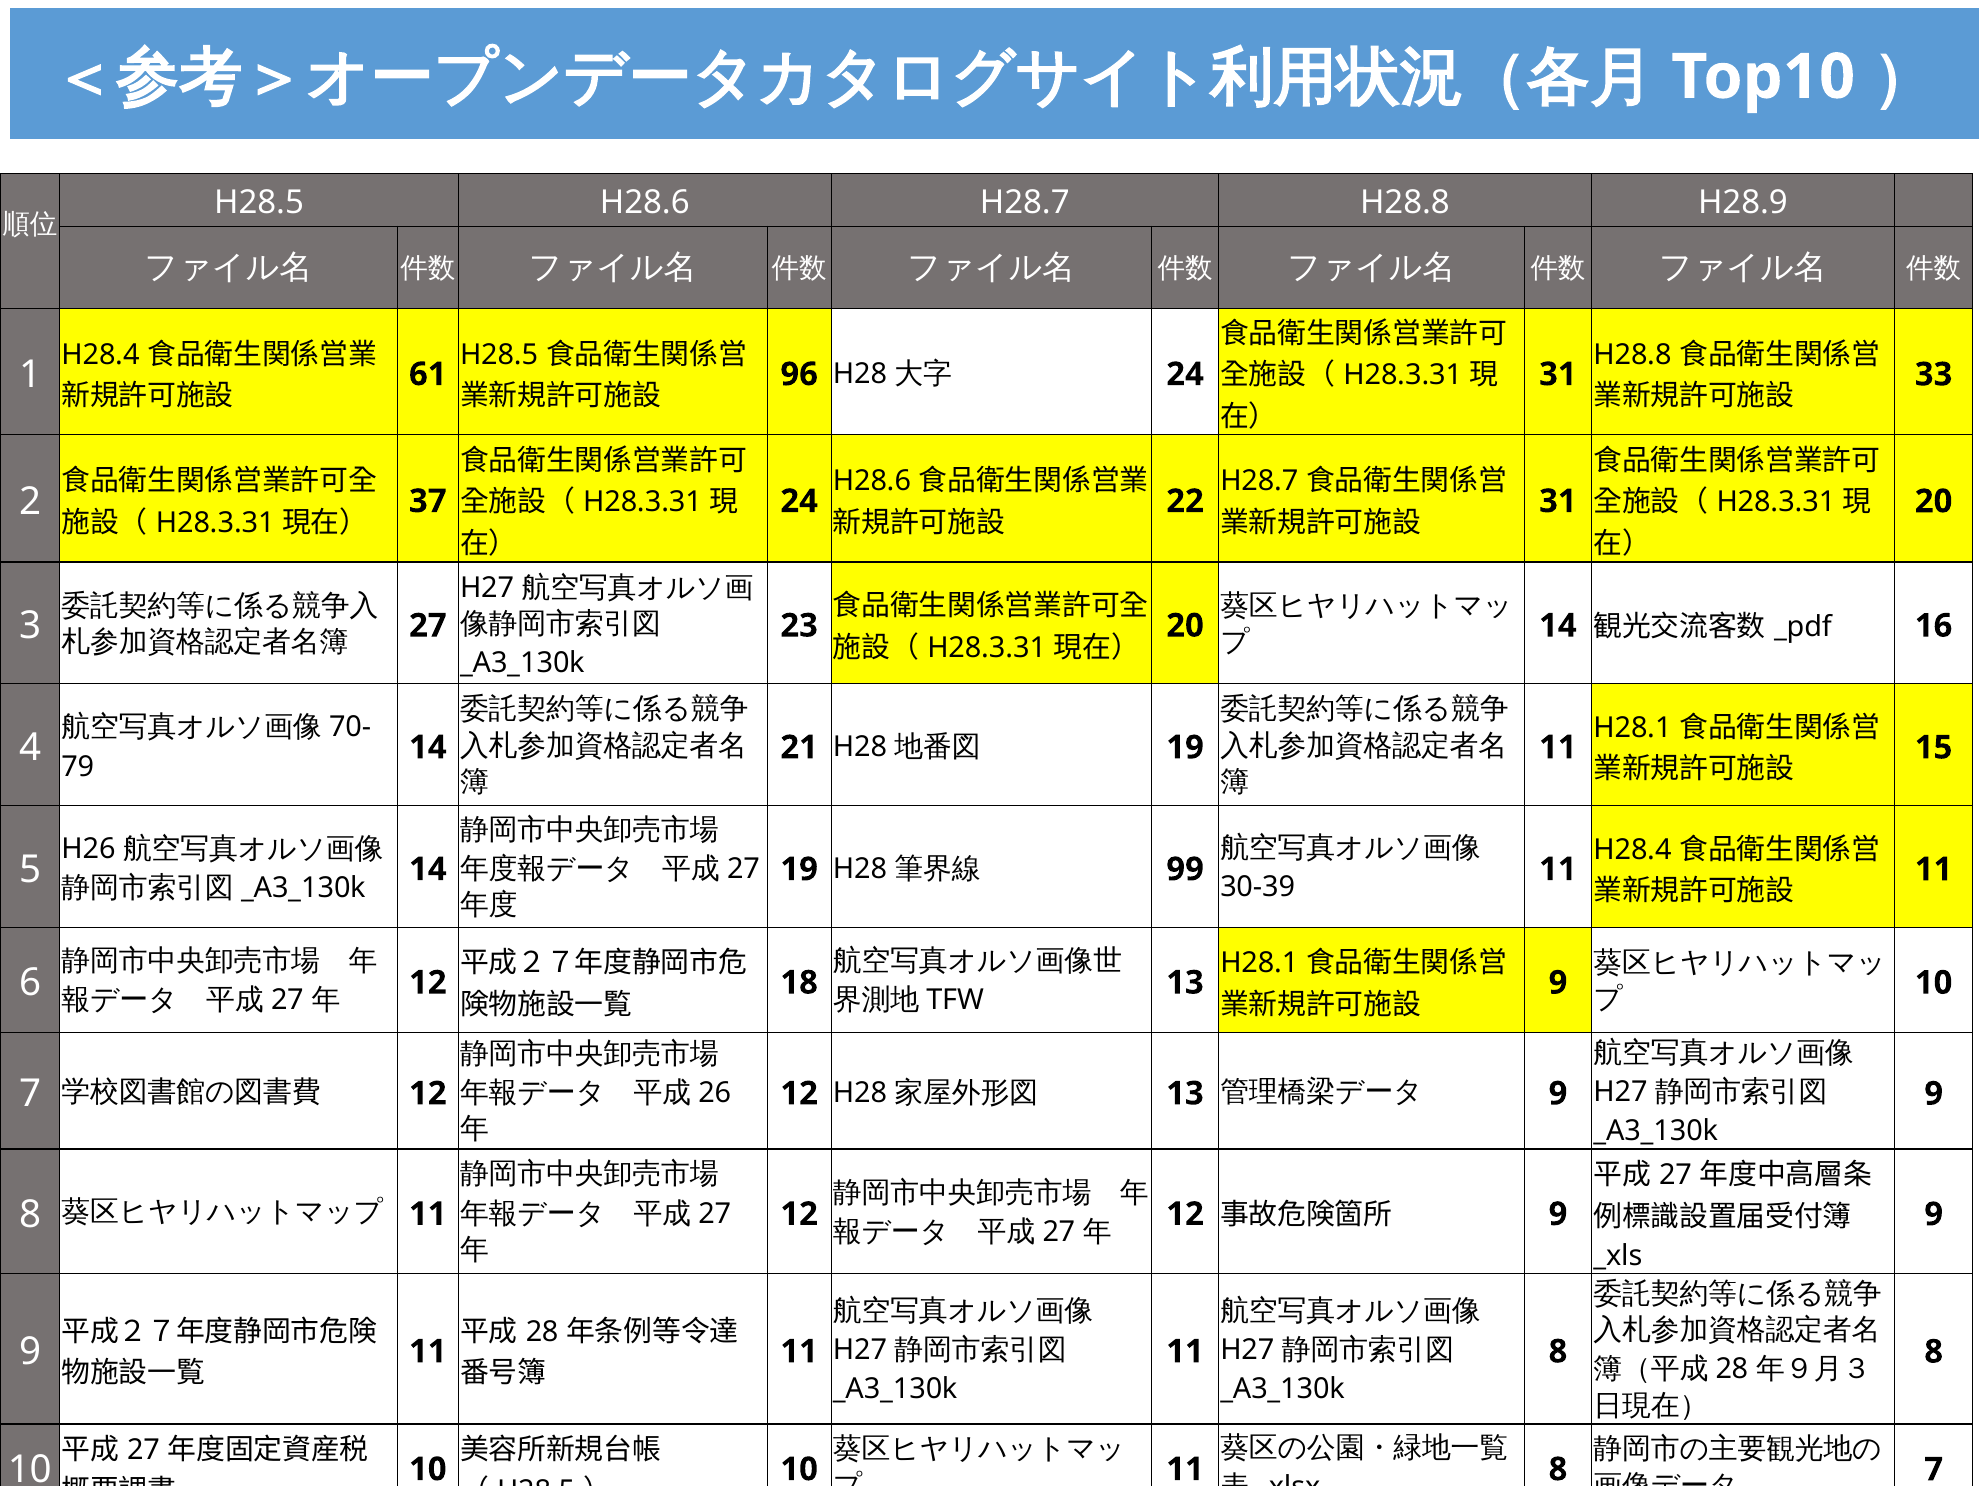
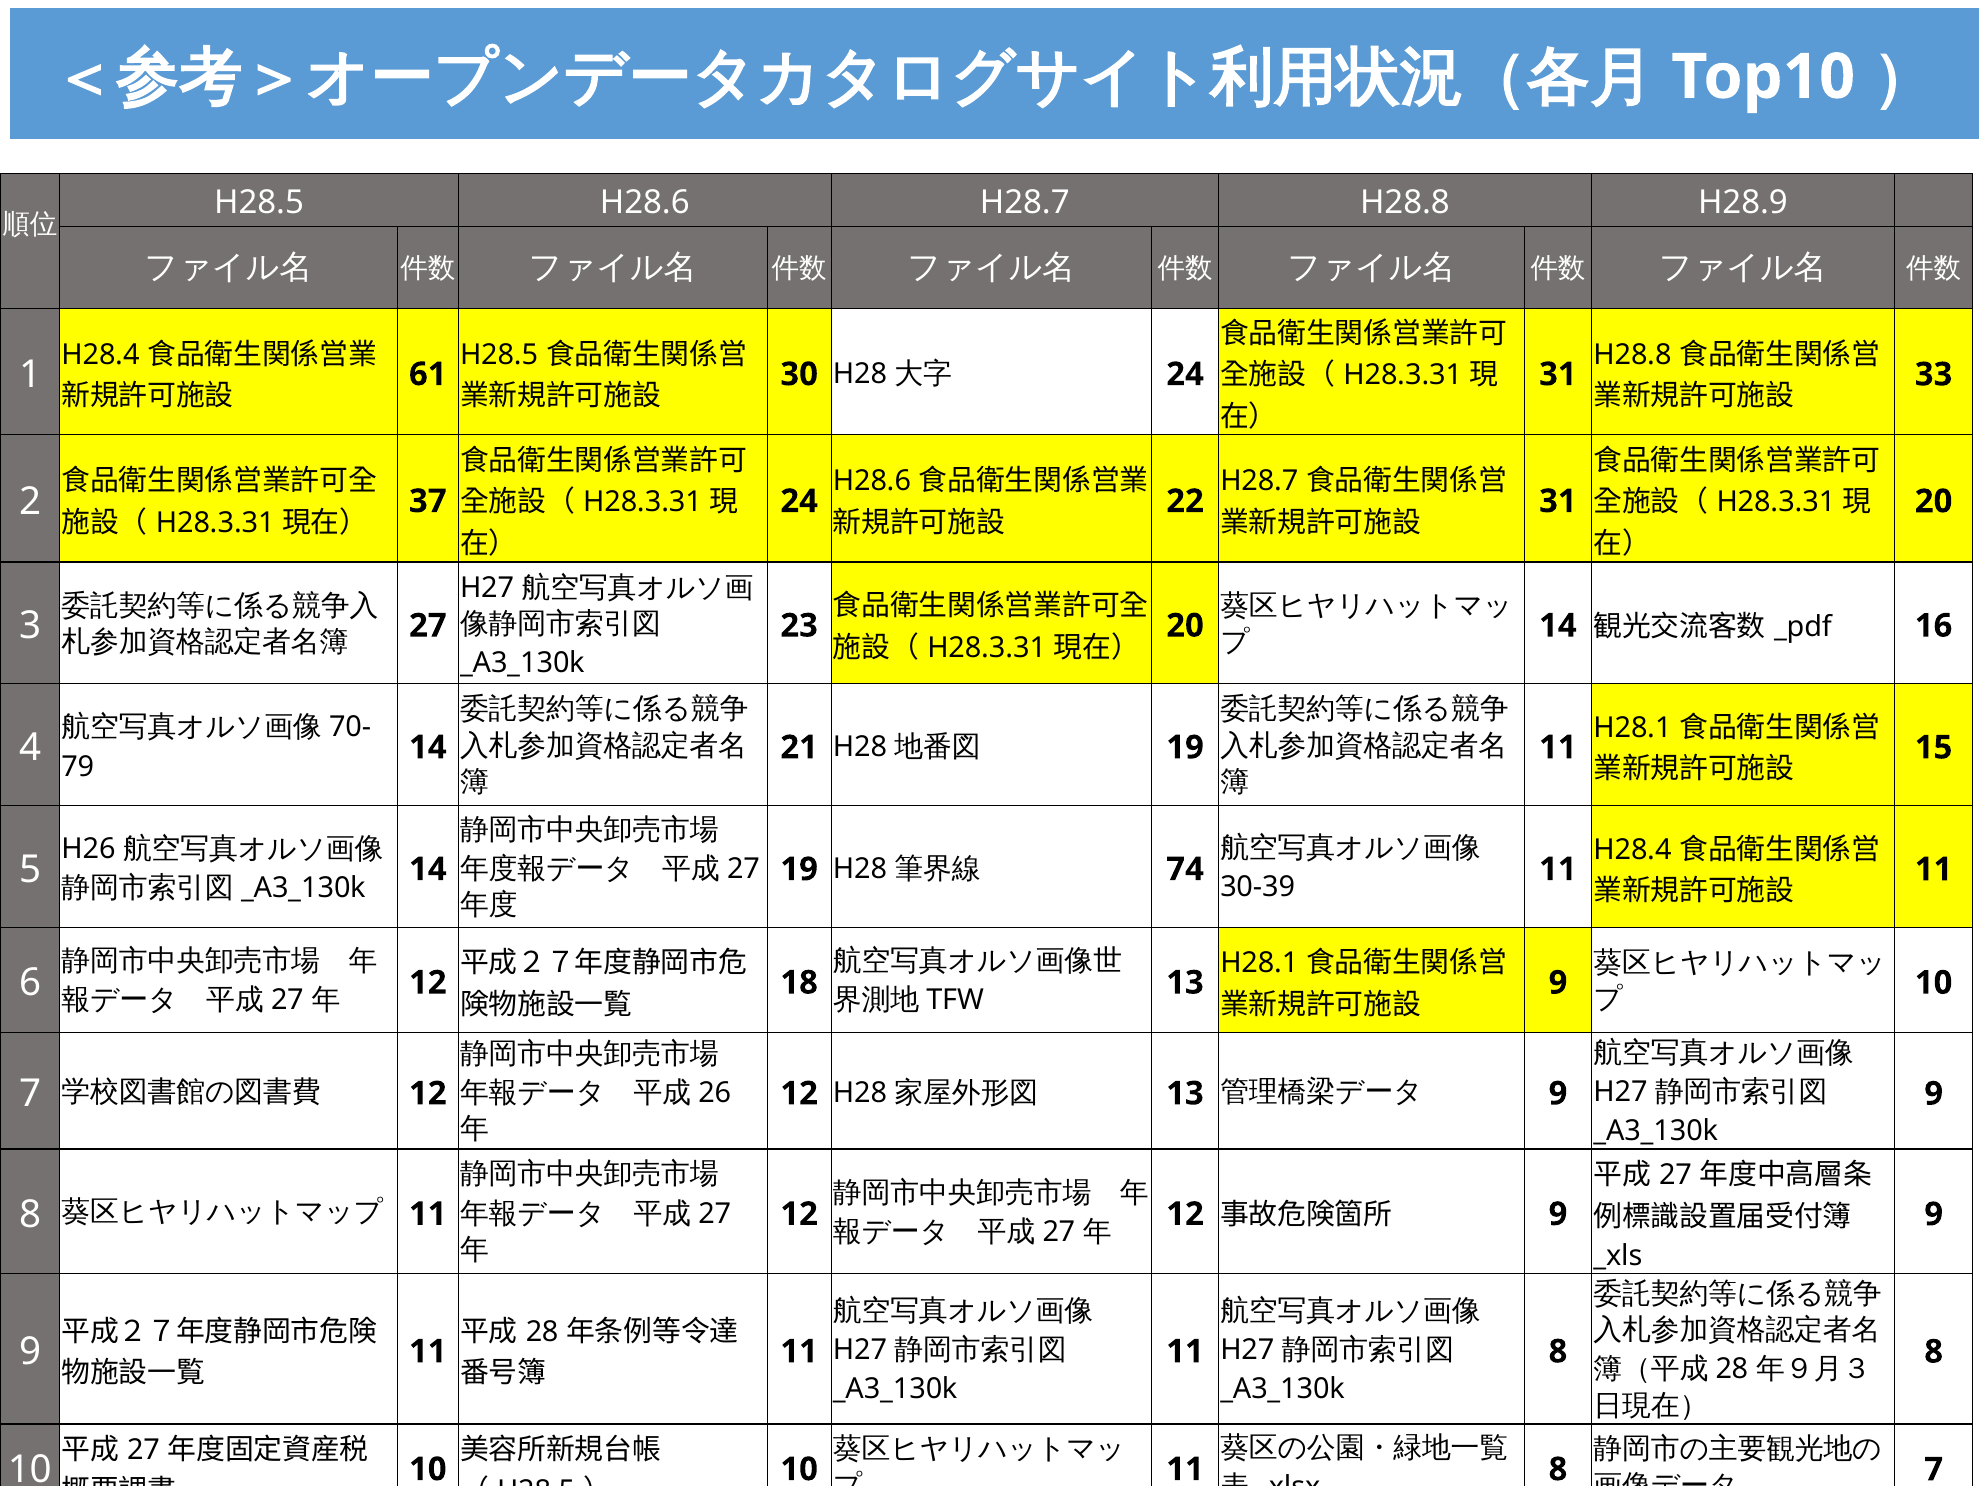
96: 96 -> 30 (799, 374)
99: 99 -> 74 (1185, 869)
